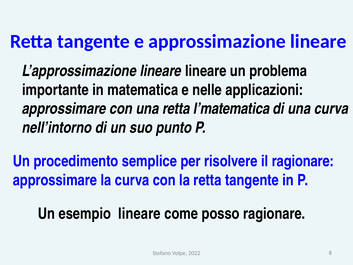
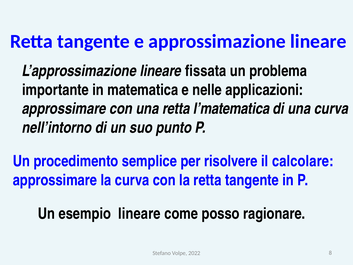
lineare lineare: lineare -> fissata (206, 71)
il ragionare: ragionare -> calcolare (303, 161)
